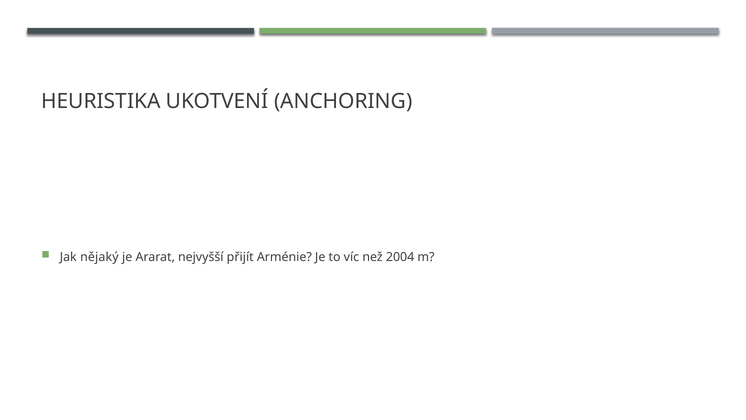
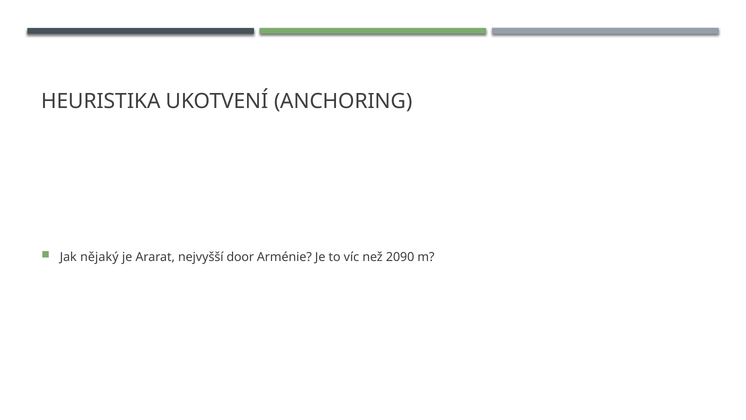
přijít: přijít -> door (240, 257)
2004: 2004 -> 2090 (400, 257)
